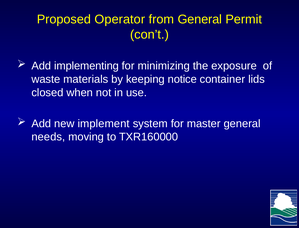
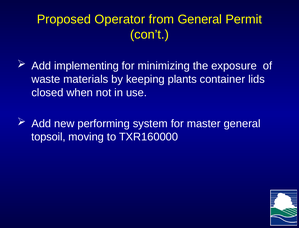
notice: notice -> plants (182, 79)
implement: implement -> performing (104, 124)
needs: needs -> topsoil (48, 137)
